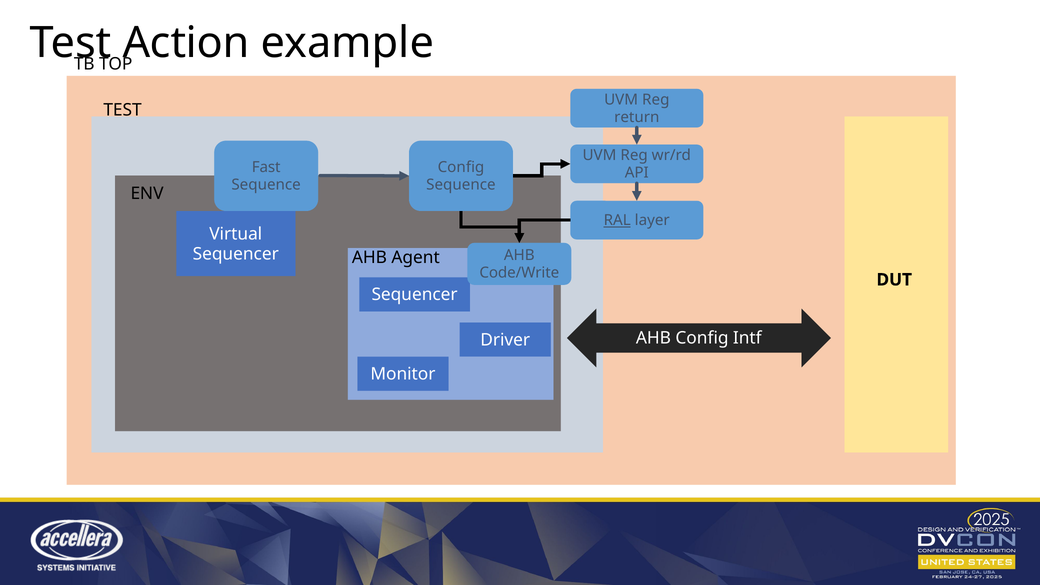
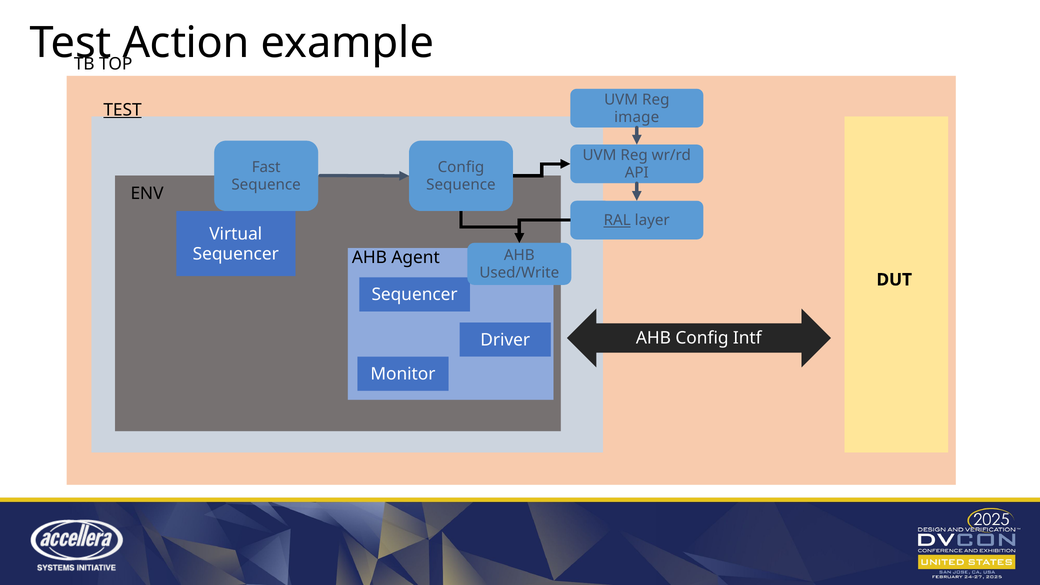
TEST underline: none -> present (123, 110)
return: return -> image (637, 117)
Code/Write: Code/Write -> Used/Write (519, 273)
